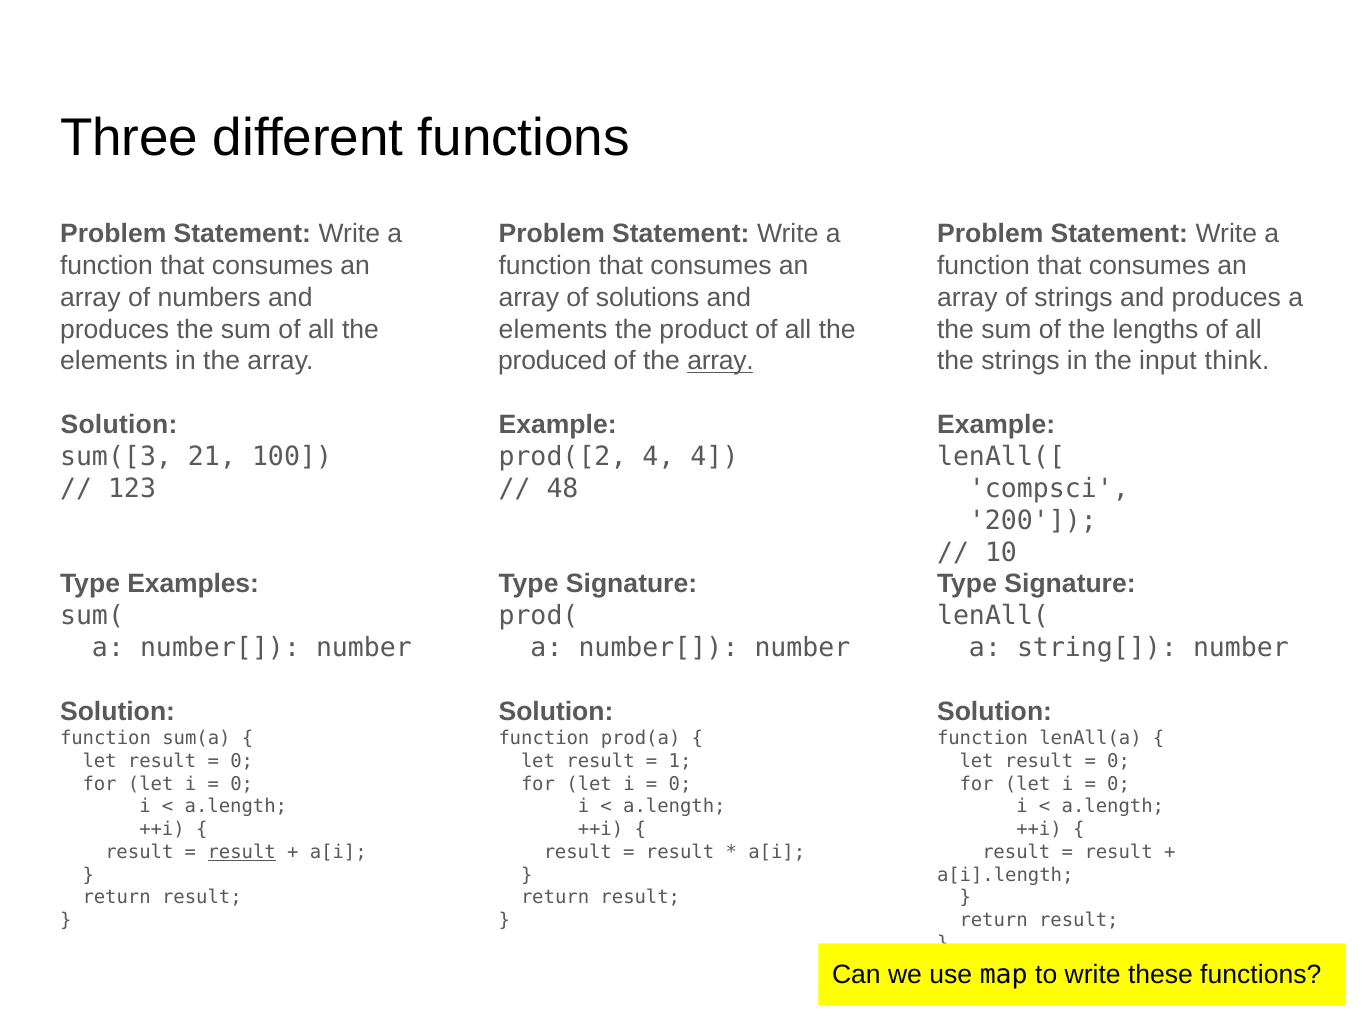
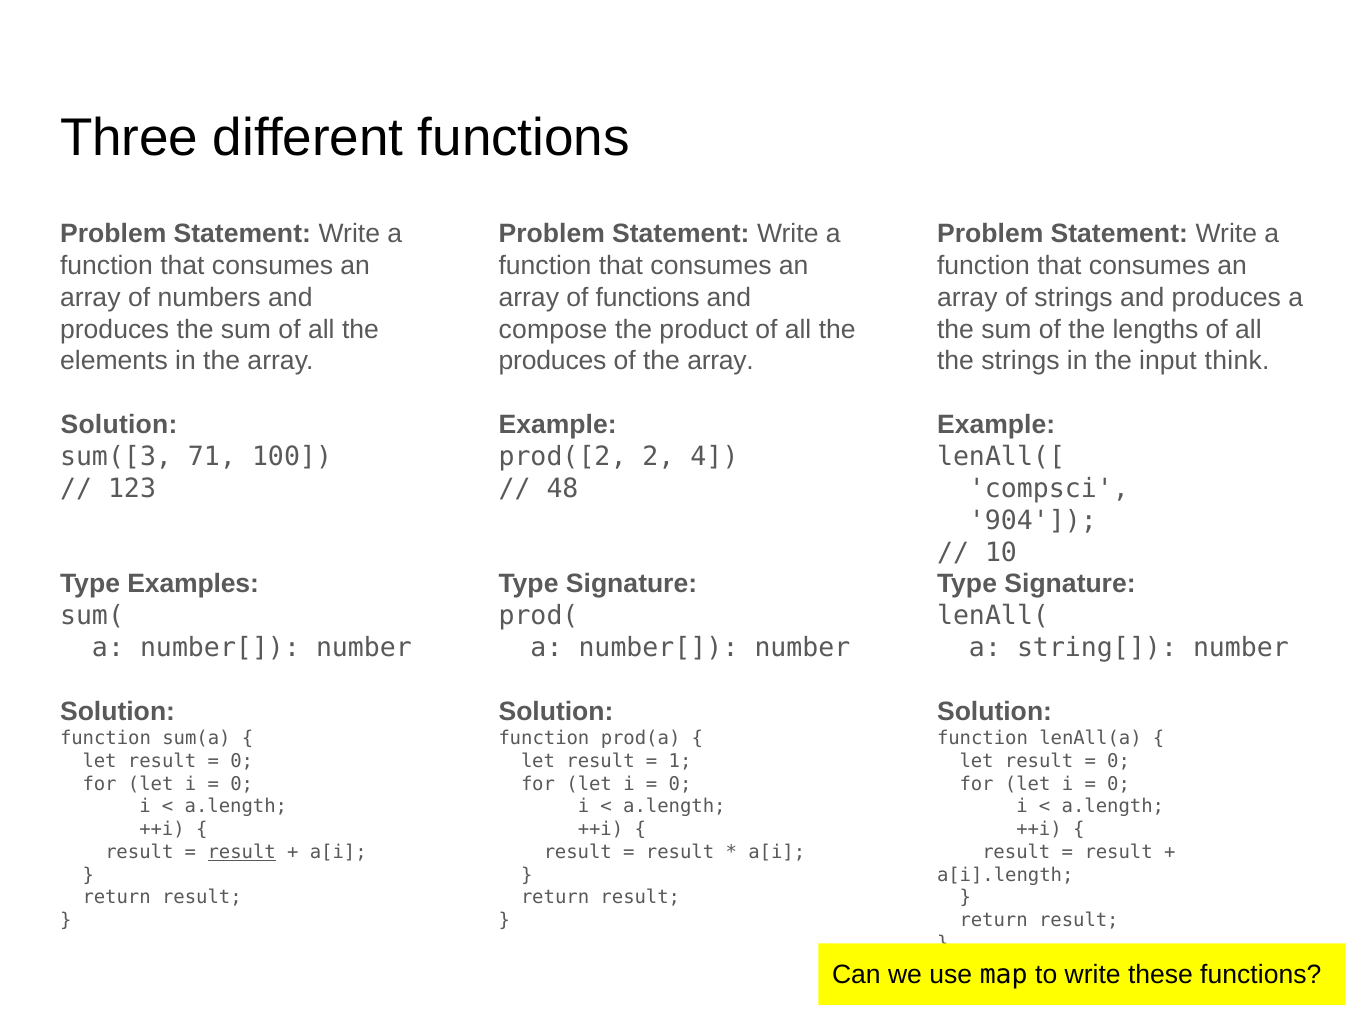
of solutions: solutions -> functions (648, 298)
elements: elements -> compose (553, 329)
produced: produced -> produces (553, 361)
array underline: present -> none (721, 361)
21: 21 -> 71 (212, 457)
prod([2 4: 4 -> 2 (658, 457)
200: 200 -> 904 (1033, 520)
